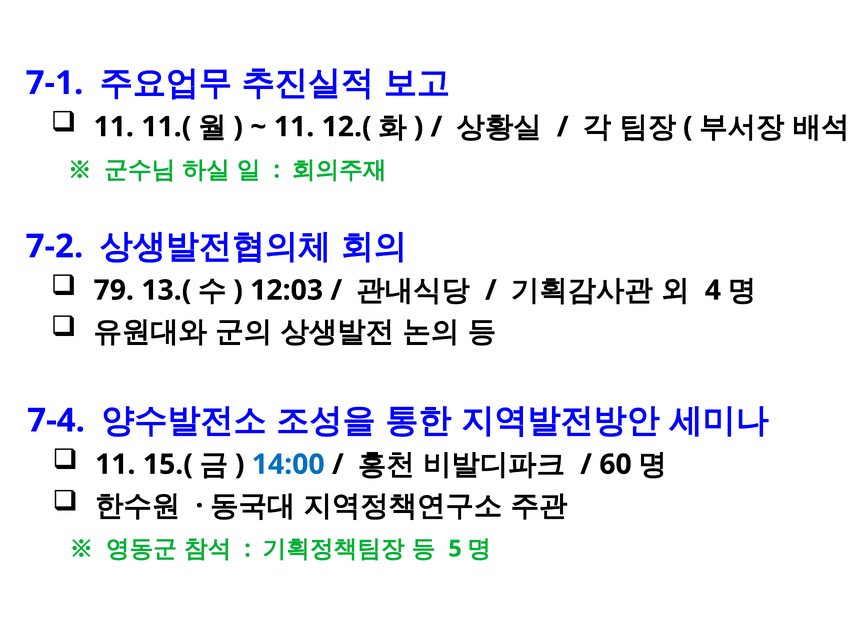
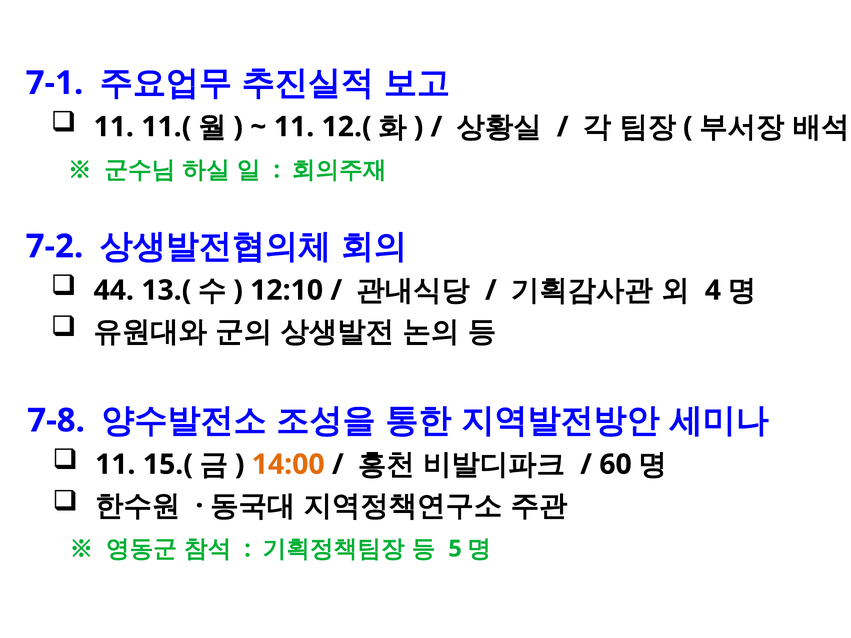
79: 79 -> 44 (114, 290)
12:03: 12:03 -> 12:10 (287, 290)
7-4: 7-4 -> 7-8 (56, 421)
14:00 colour: blue -> orange (288, 465)
